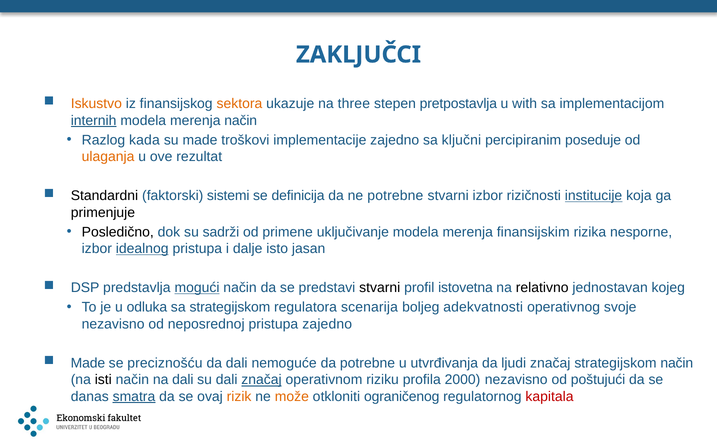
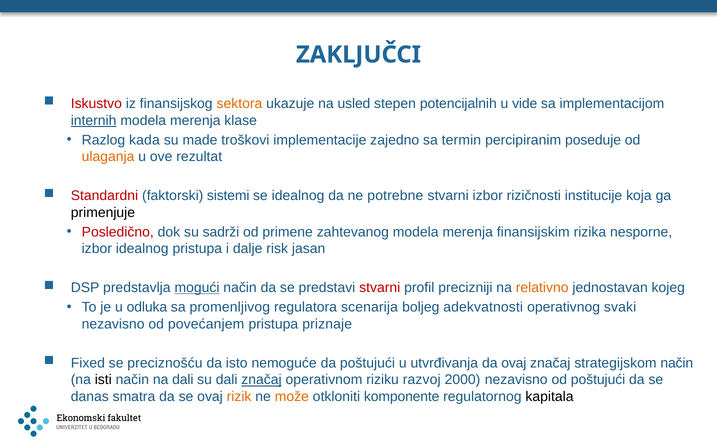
Iskustvo colour: orange -> red (96, 104)
three: three -> usled (354, 104)
pretpostavlja: pretpostavlja -> potencijalnih (458, 104)
with: with -> vide (525, 104)
merenja način: način -> klase (241, 120)
ključni: ključni -> termin (461, 140)
Standardni colour: black -> red (104, 196)
se definicija: definicija -> idealnog (298, 196)
institucije underline: present -> none (594, 196)
Posledično colour: black -> red (118, 232)
uključivanje: uključivanje -> zahtevanog (353, 232)
idealnog underline: present -> none (142, 249)
isto: isto -> risk (277, 249)
stvarni colour: black -> red (380, 288)
istovetna: istovetna -> precizniji (465, 288)
relativno colour: black -> orange (542, 288)
sa strategijskom: strategijskom -> promenljivog (230, 307)
svoje: svoje -> svaki (620, 307)
neposrednoj: neposrednoj -> povećanjem (206, 324)
pristupa zajedno: zajedno -> priznaje (327, 324)
Made: Made -> Fixed (88, 363)
da dali: dali -> isto (237, 363)
da potrebne: potrebne -> poštujući (367, 363)
da ljudi: ljudi -> ovaj (514, 363)
profila: profila -> razvoj (422, 380)
smatra underline: present -> none (134, 397)
ograničenog: ograničenog -> komponente (402, 397)
kapitala colour: red -> black (549, 397)
